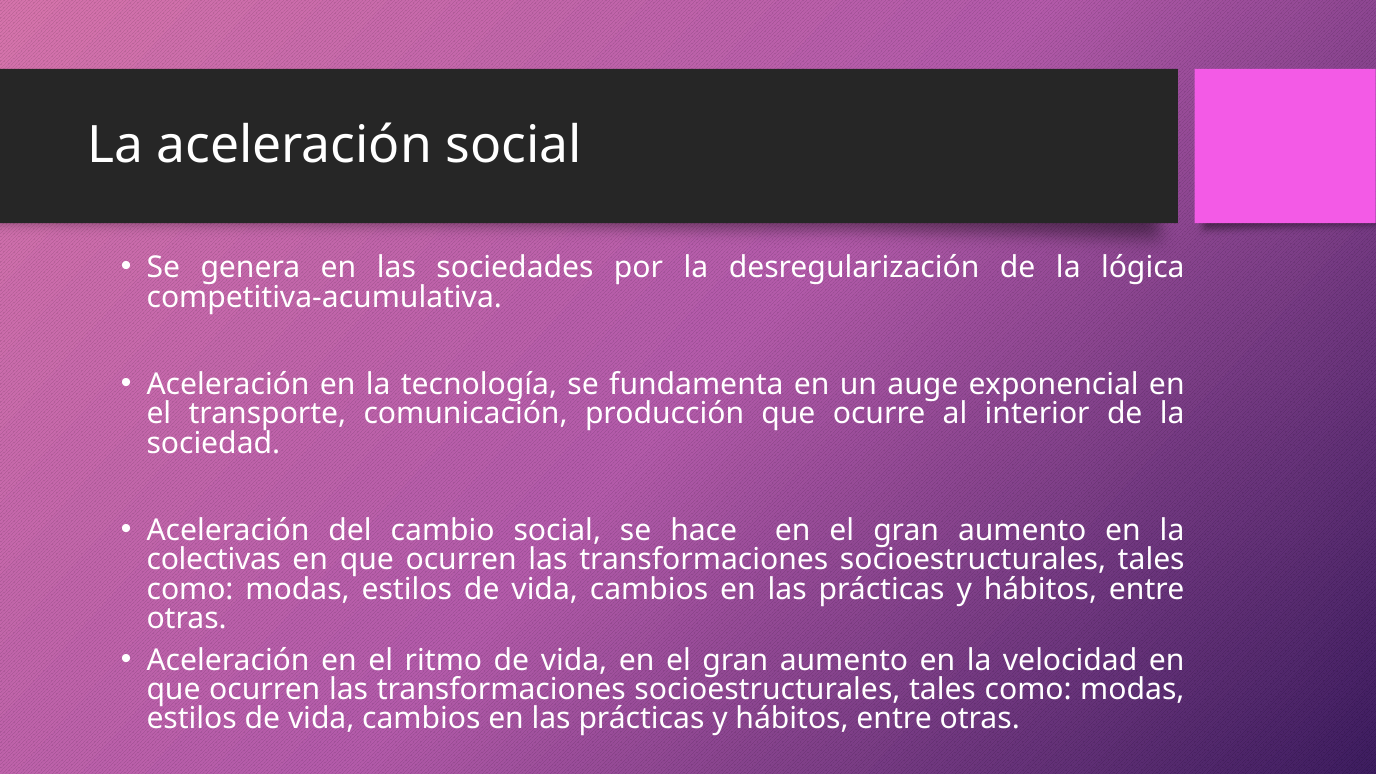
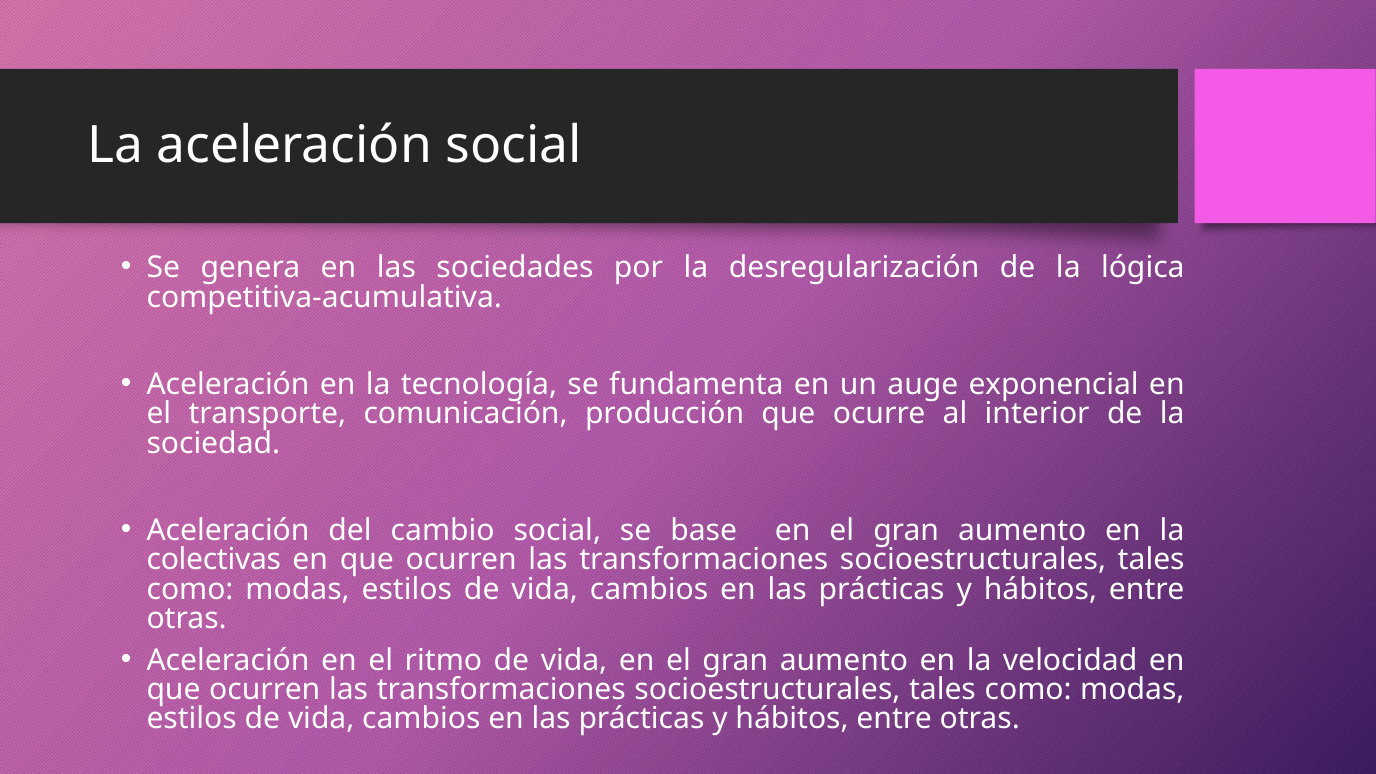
hace: hace -> base (704, 531)
